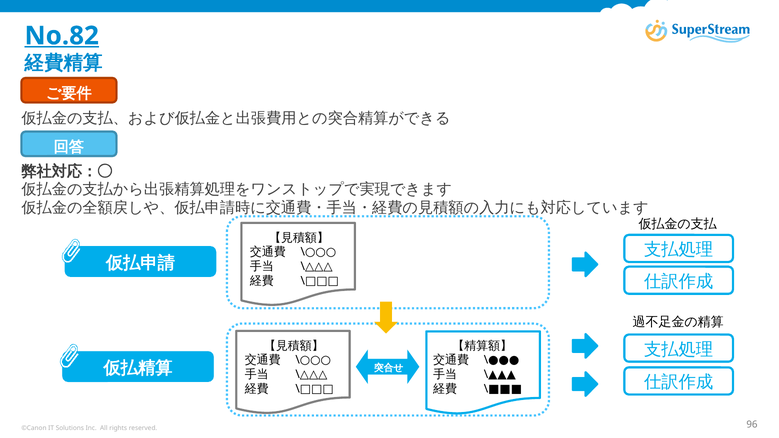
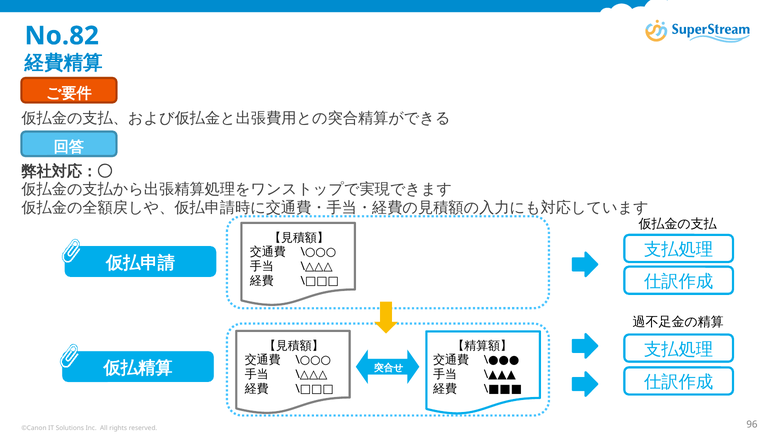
No.82 underline: present -> none (62, 36)
